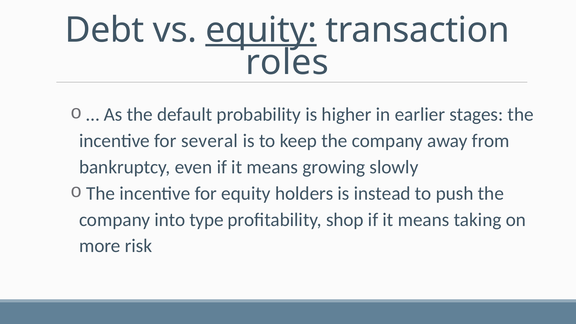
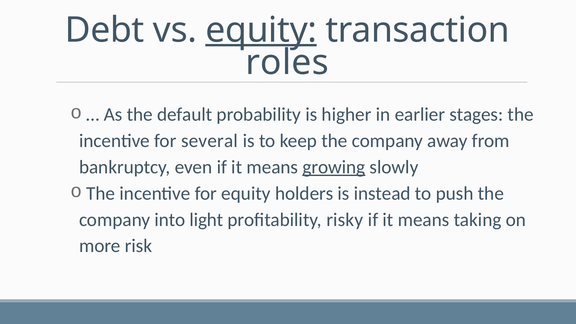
growing underline: none -> present (334, 167)
type: type -> light (206, 220)
shop: shop -> risky (345, 220)
